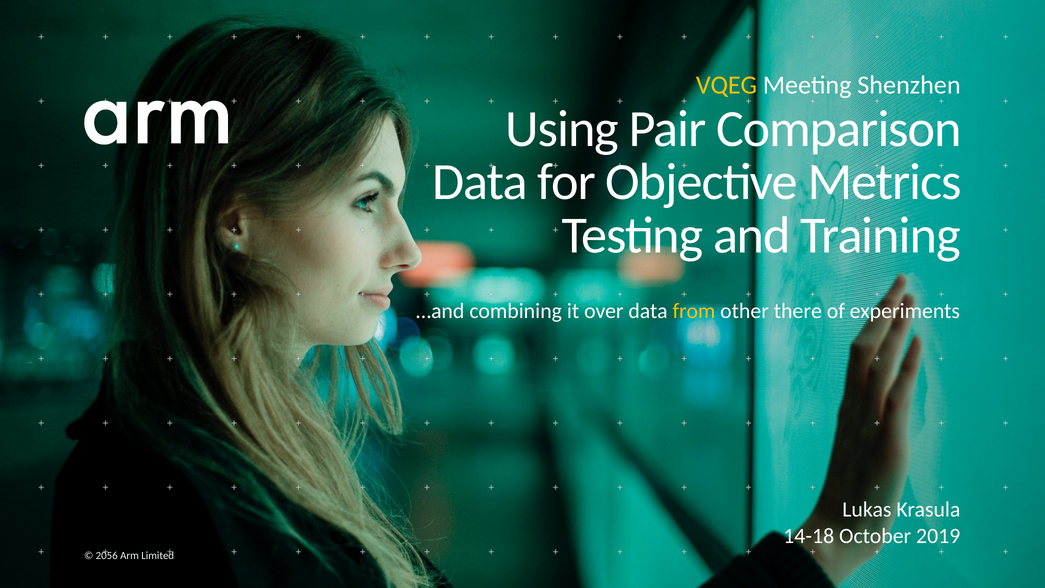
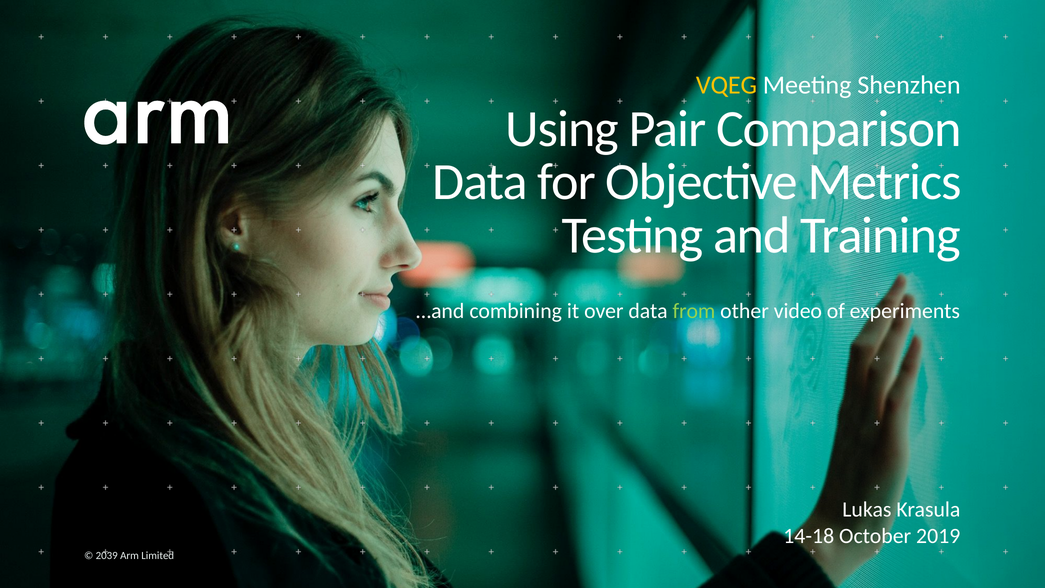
from colour: yellow -> light green (694, 311)
there: there -> video (798, 311)
2056: 2056 -> 2039 (107, 555)
